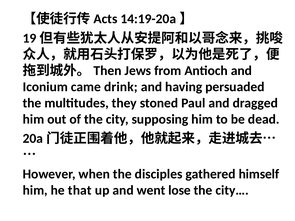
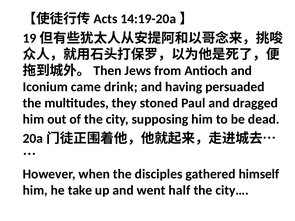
that: that -> take (80, 190)
lose: lose -> half (179, 190)
